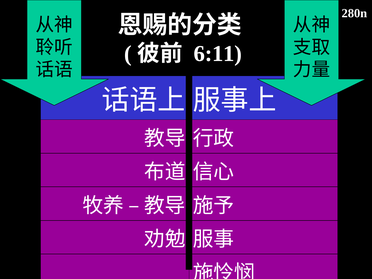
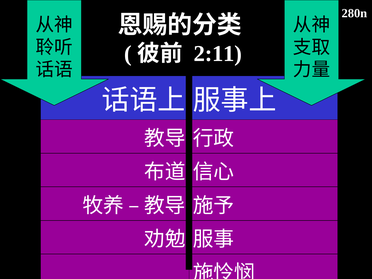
6:11: 6:11 -> 2:11 (218, 54)
